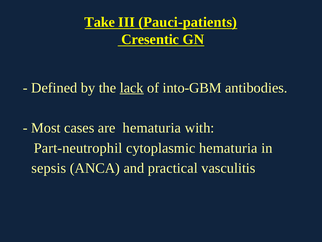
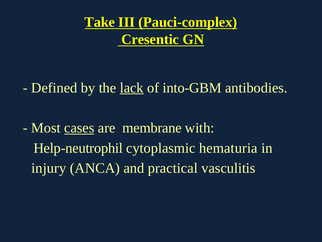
Pauci-patients: Pauci-patients -> Pauci-complex (188, 22)
cases underline: none -> present (79, 128)
are hematuria: hematuria -> membrane (152, 128)
Part-neutrophil: Part-neutrophil -> Help-neutrophil (78, 148)
sepsis: sepsis -> injury (49, 168)
